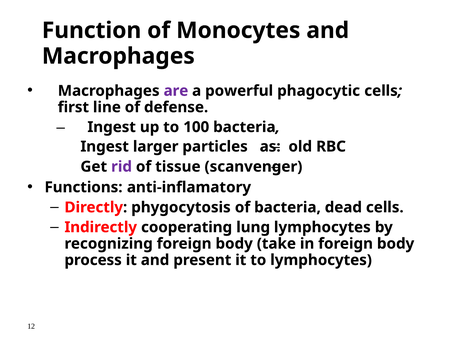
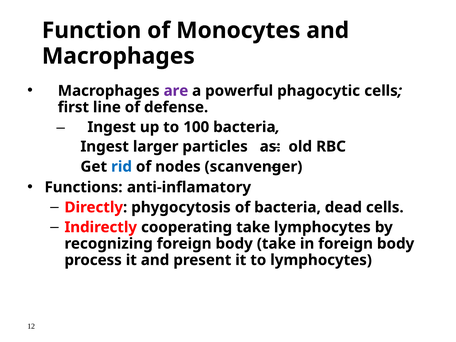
rid colour: purple -> blue (122, 167)
tissue: tissue -> nodes (178, 167)
cooperating lung: lung -> take (253, 227)
